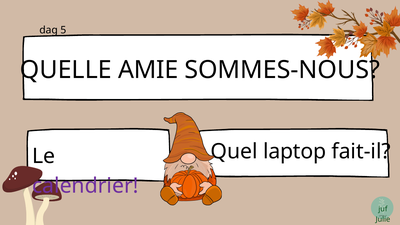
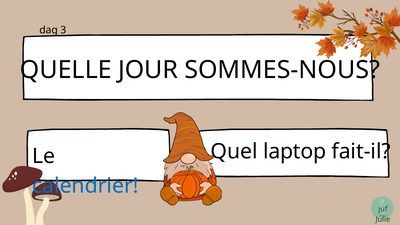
5: 5 -> 3 (63, 30)
AMIE: AMIE -> JOUR (148, 70)
calendrier colour: purple -> blue (85, 186)
